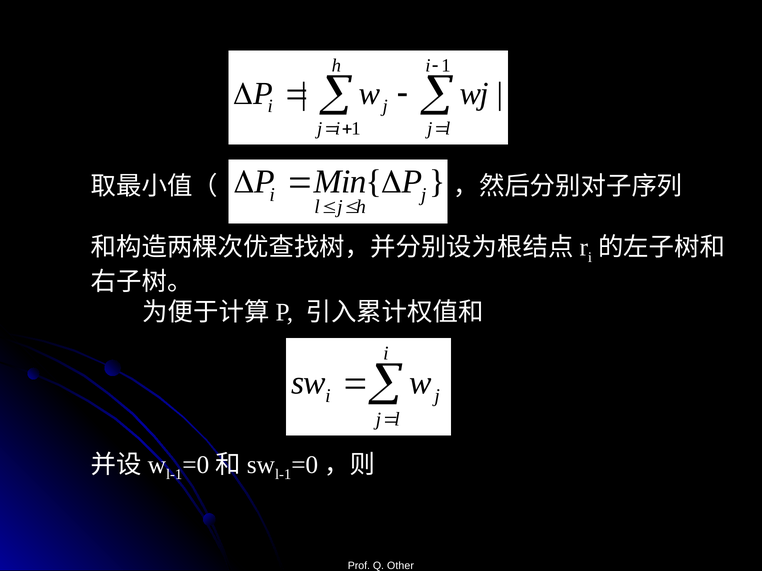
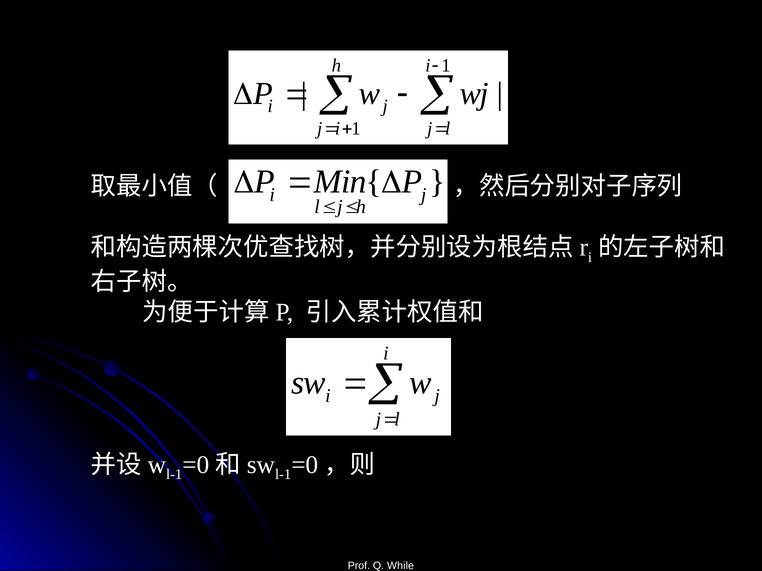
Other: Other -> While (401, 566)
